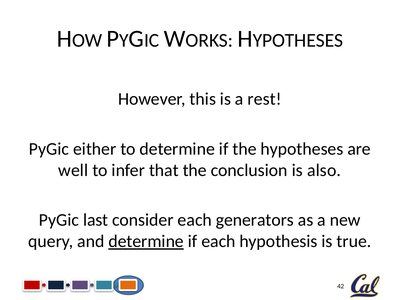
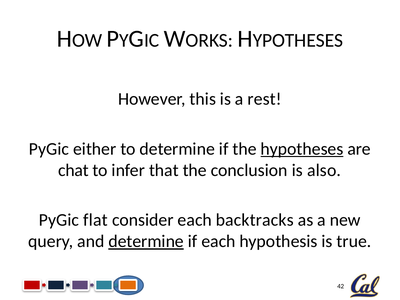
hypotheses underline: none -> present (302, 149)
well: well -> chat (73, 170)
last: last -> flat (95, 220)
generators: generators -> backtracks (255, 220)
